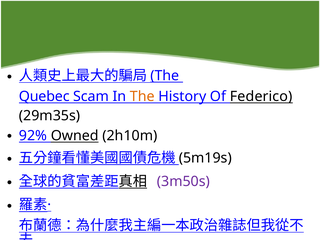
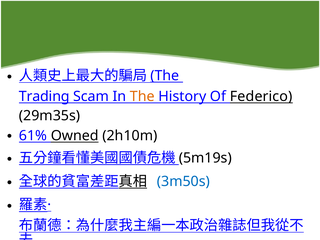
Quebec: Quebec -> Trading (44, 96)
92%: 92% -> 61% (33, 136)
3m50s colour: purple -> blue (183, 181)
